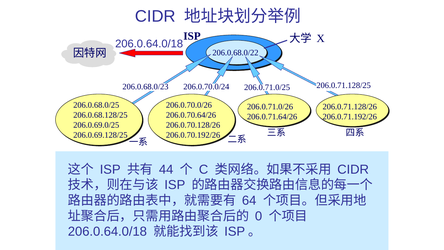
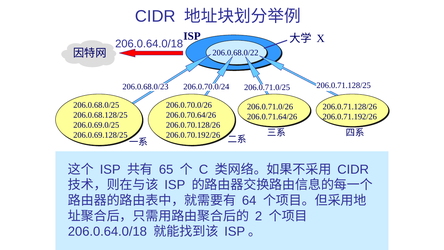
44: 44 -> 65 (166, 169)
0: 0 -> 2 (259, 216)
